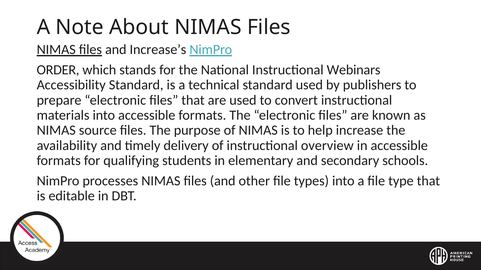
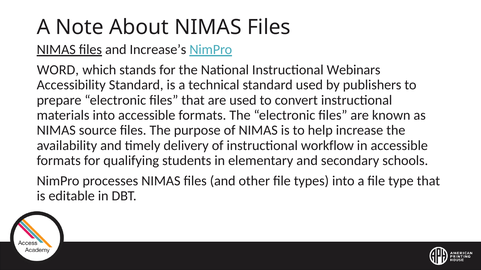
ORDER: ORDER -> WORD (58, 70)
overview: overview -> workflow (327, 146)
